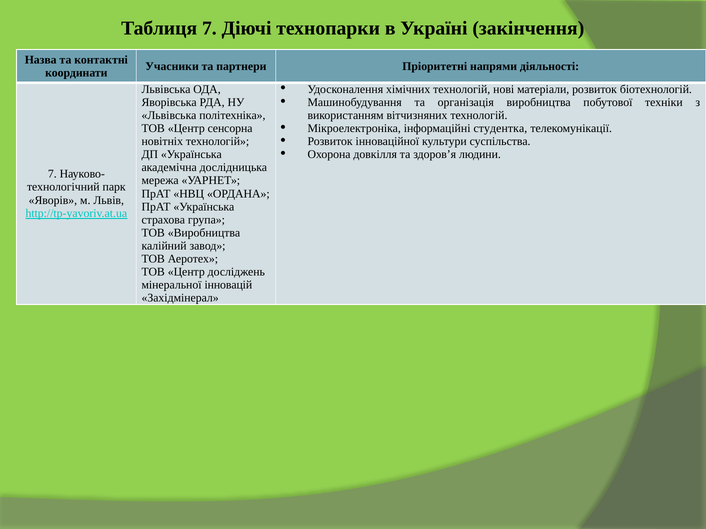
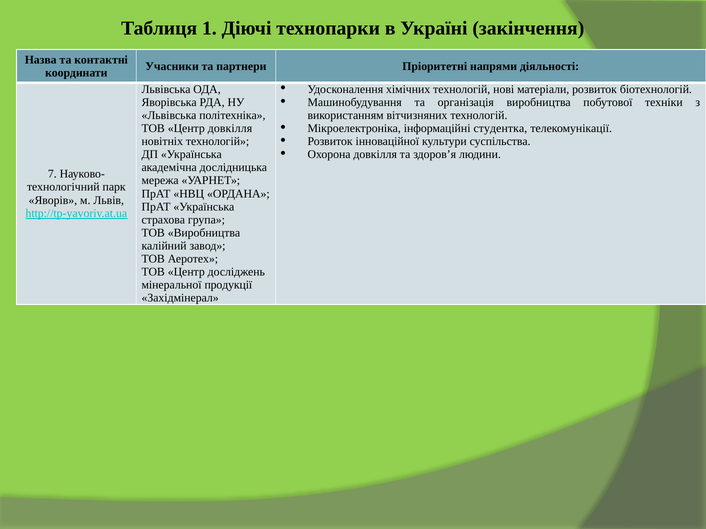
Таблиця 7: 7 -> 1 (209, 28)
Центр сенсорна: сенсорна -> довкілля (230, 129)
інновацій: інновацій -> продукції (228, 285)
